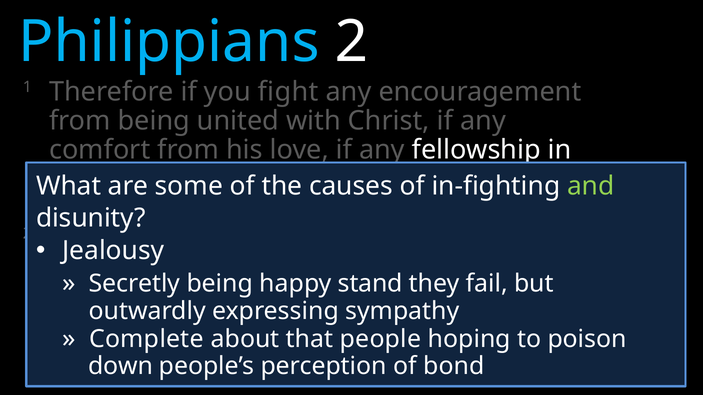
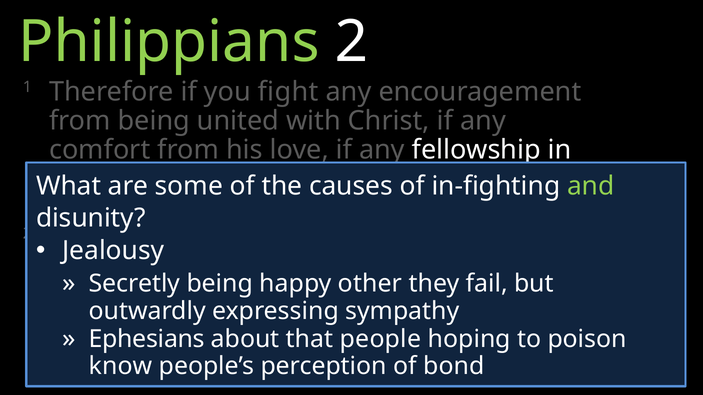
Philippians colour: light blue -> light green (169, 42)
stand: stand -> other (370, 284)
Complete: Complete -> Ephesians (147, 339)
down: down -> know (121, 367)
